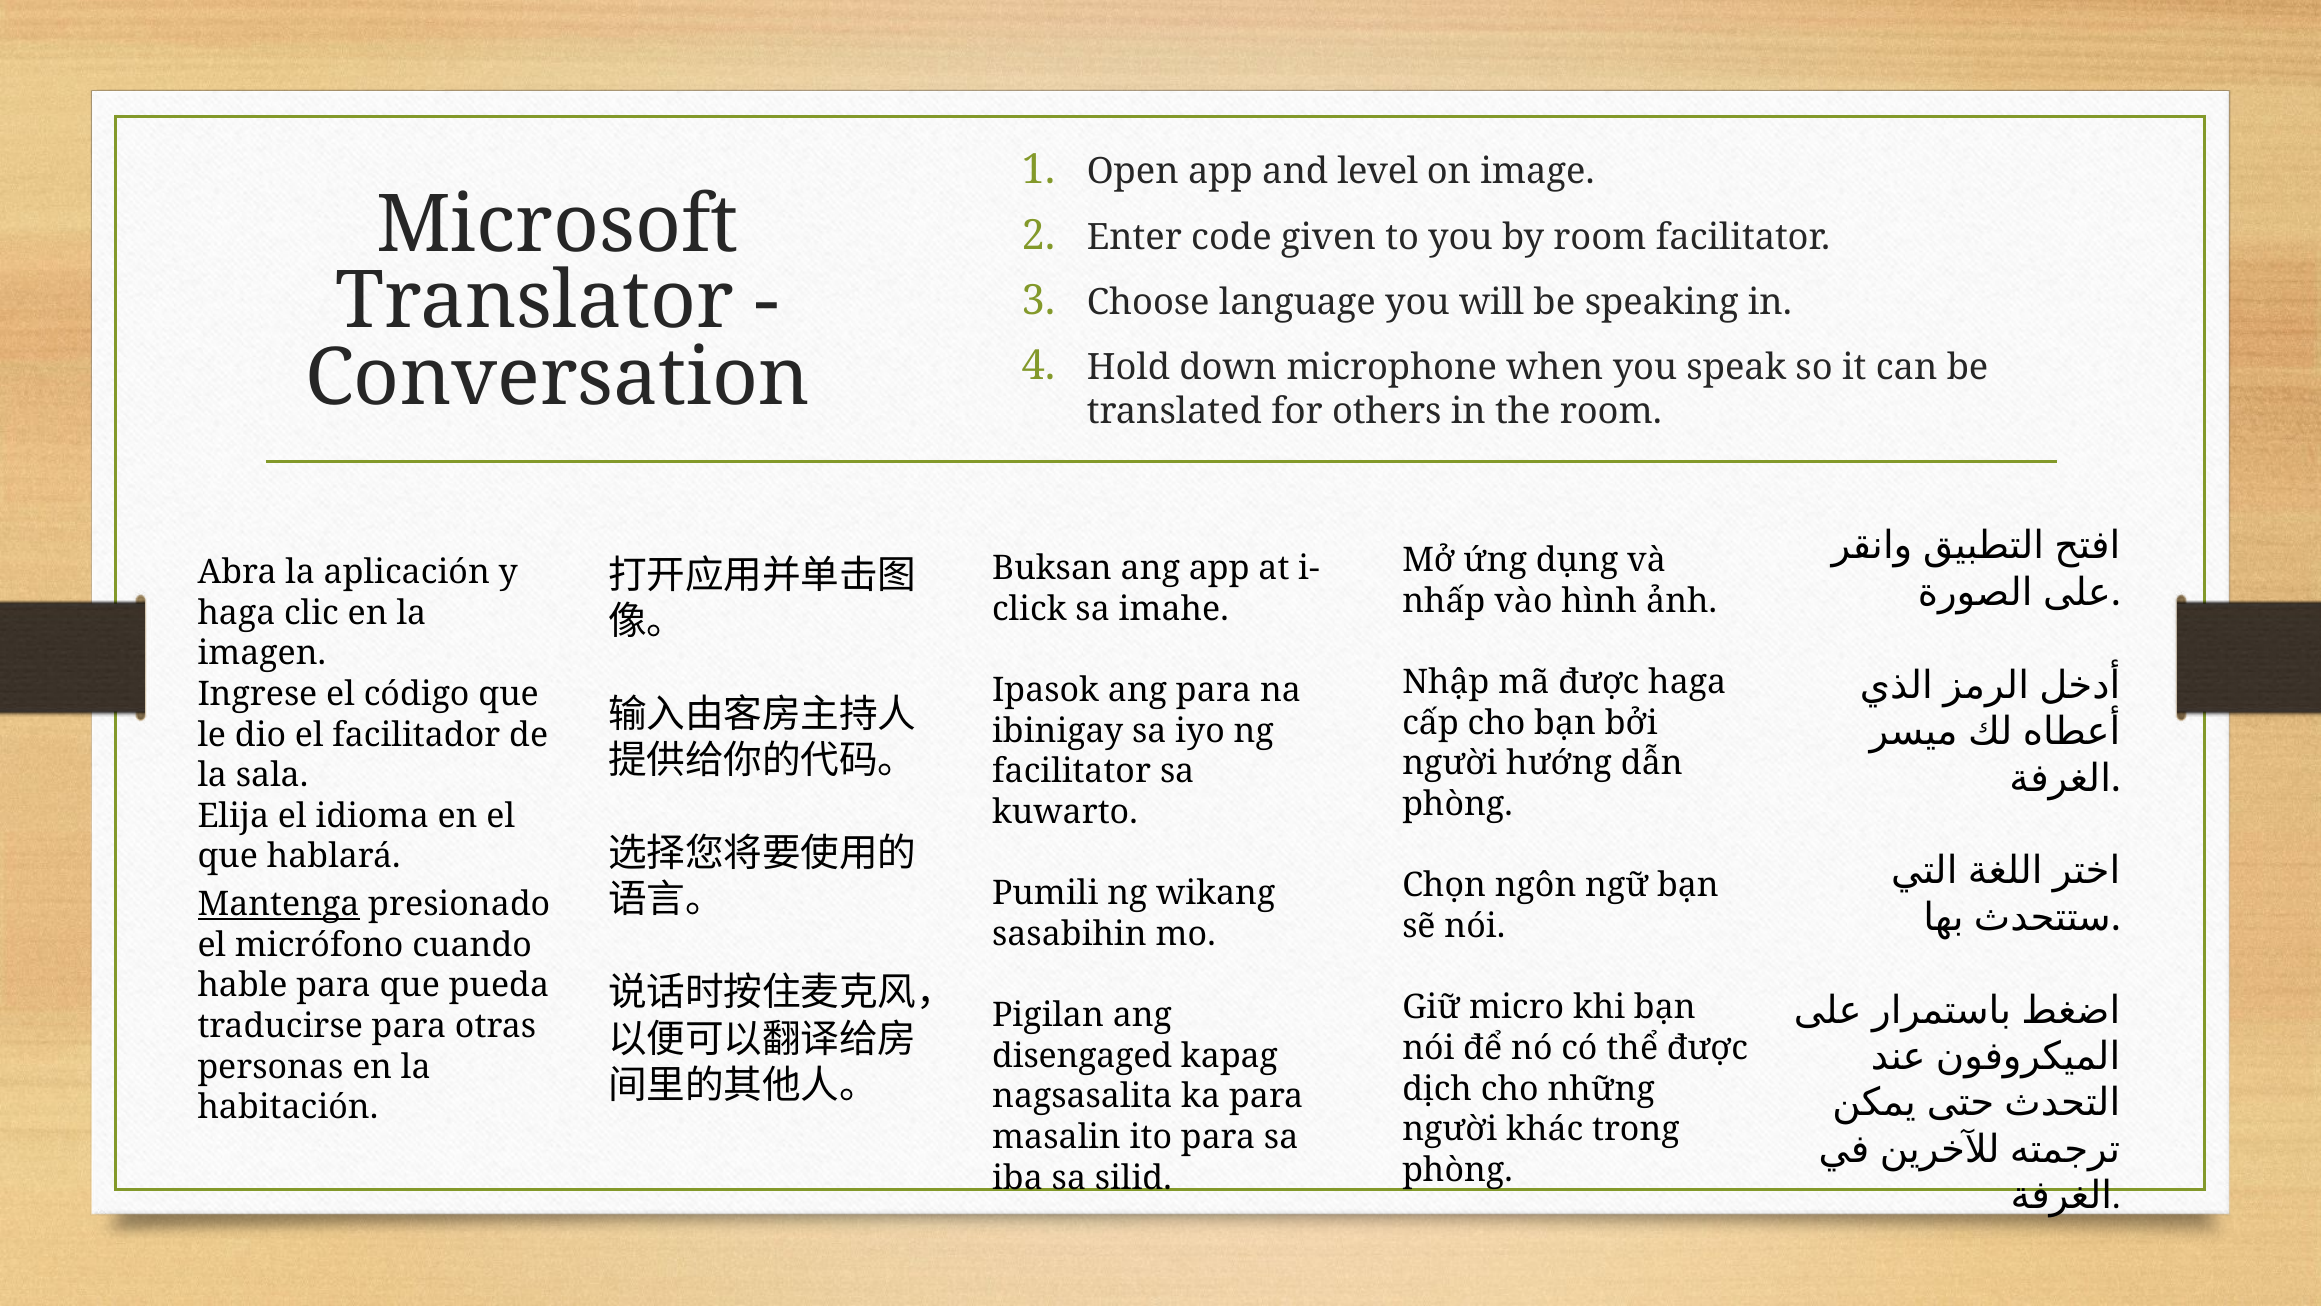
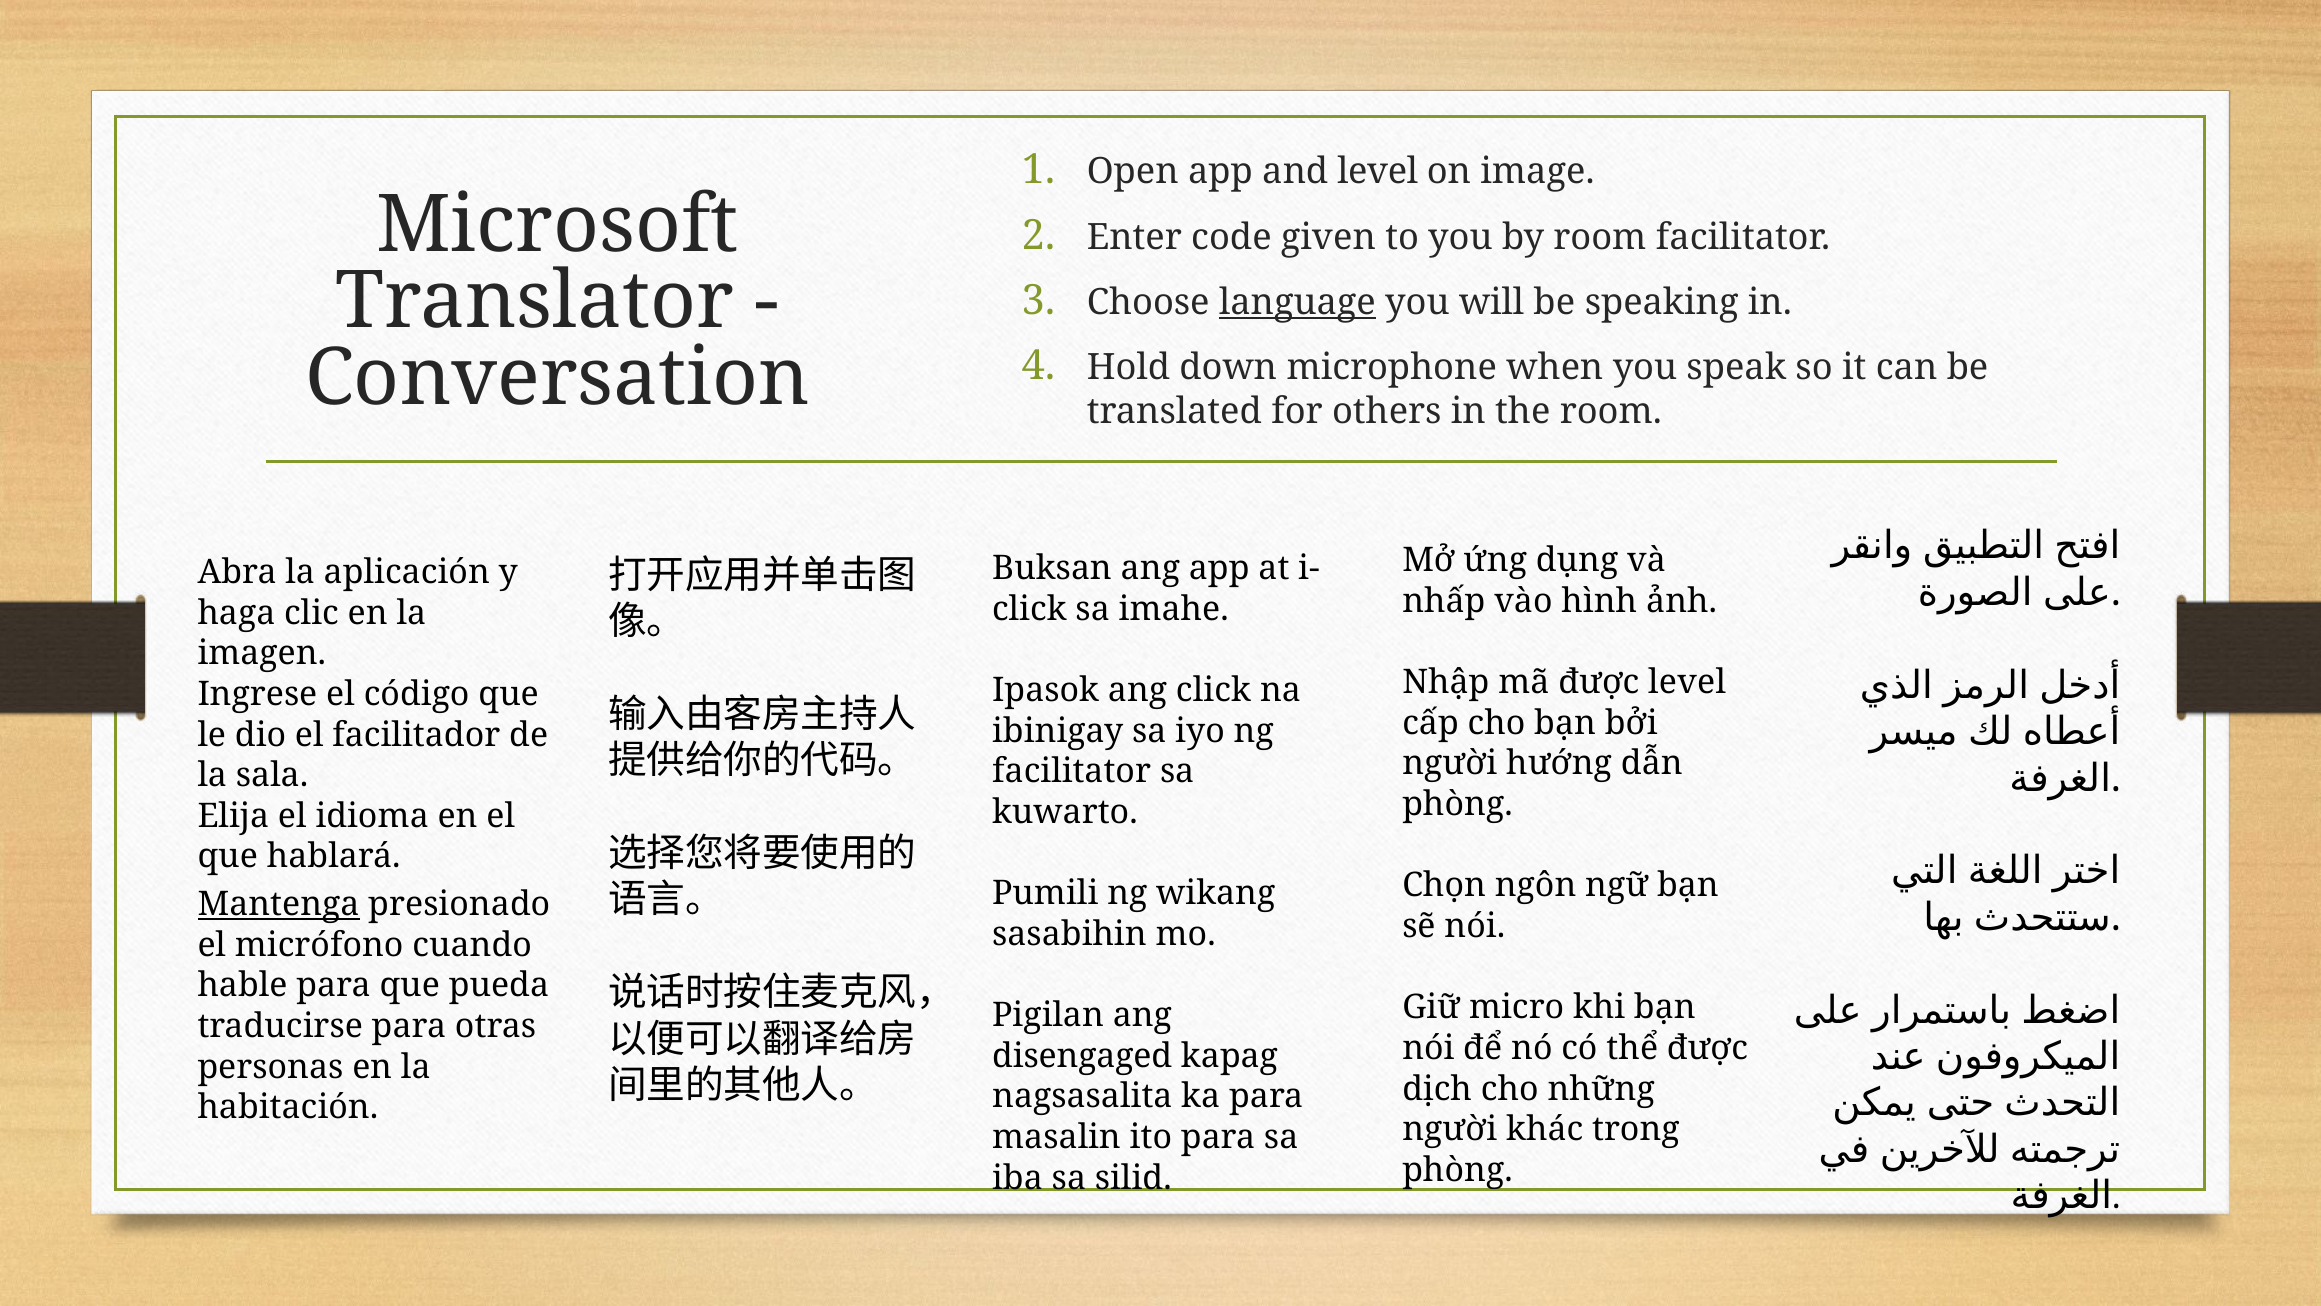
language underline: none -> present (1297, 302)
được haga: haga -> level (1687, 682)
ang para: para -> click (1214, 690)
